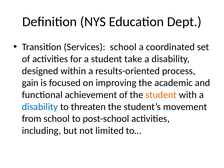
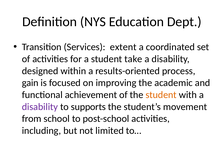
Services school: school -> extent (123, 47)
disability colour: blue -> purple (40, 107)
threaten: threaten -> supports (88, 107)
